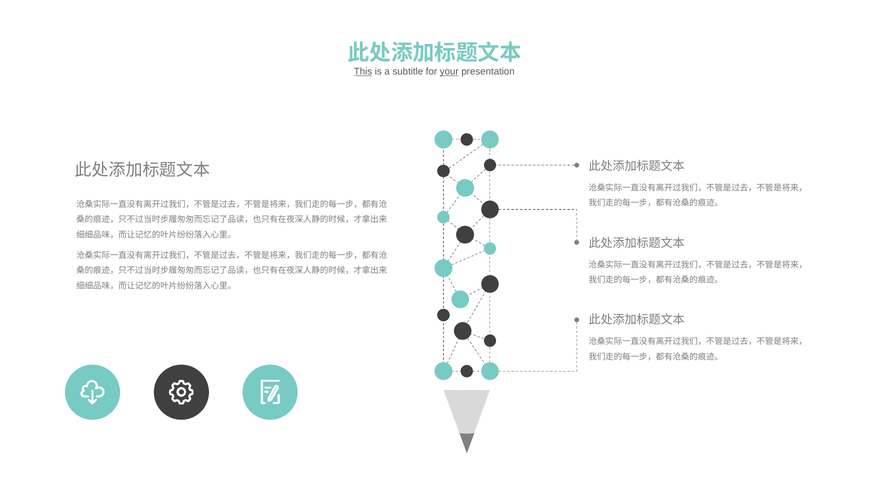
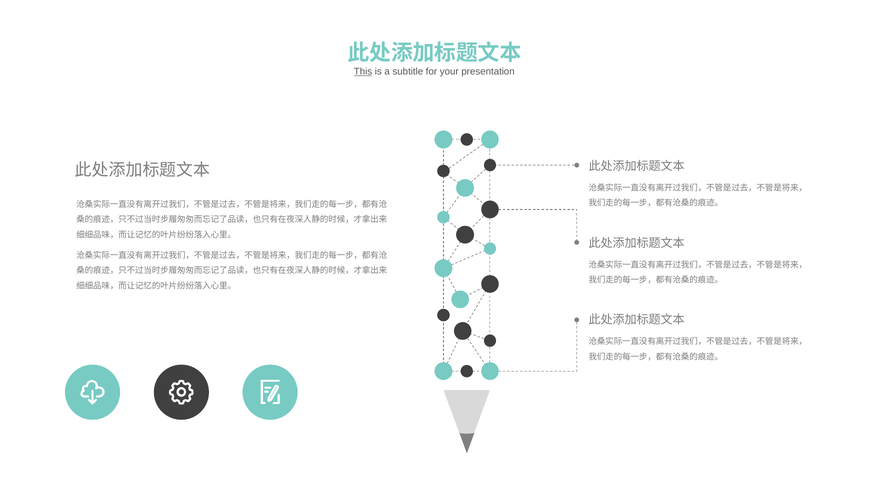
your underline: present -> none (449, 72)
